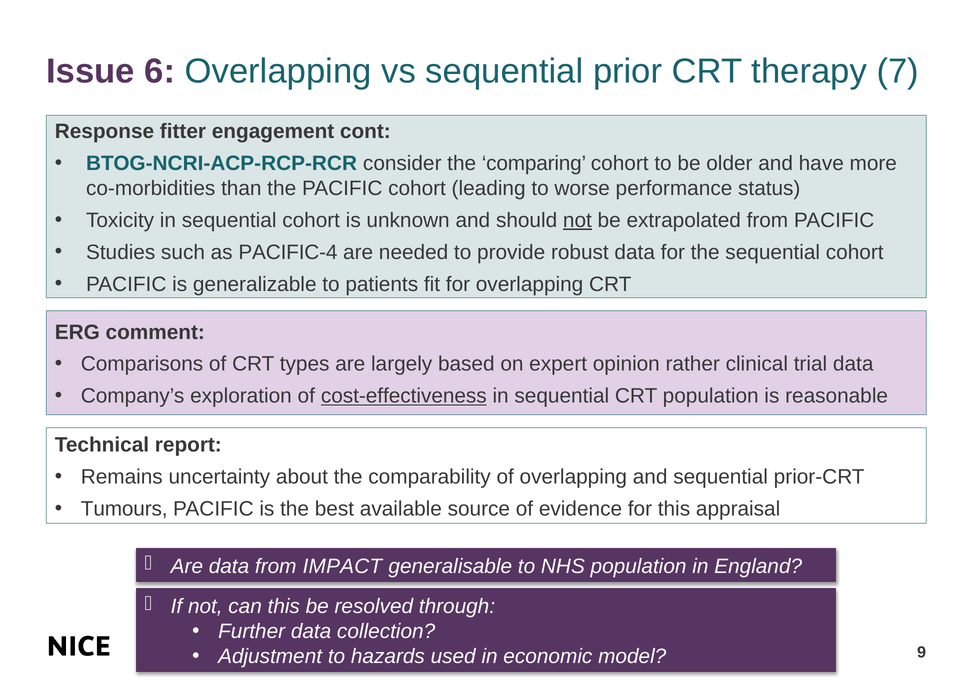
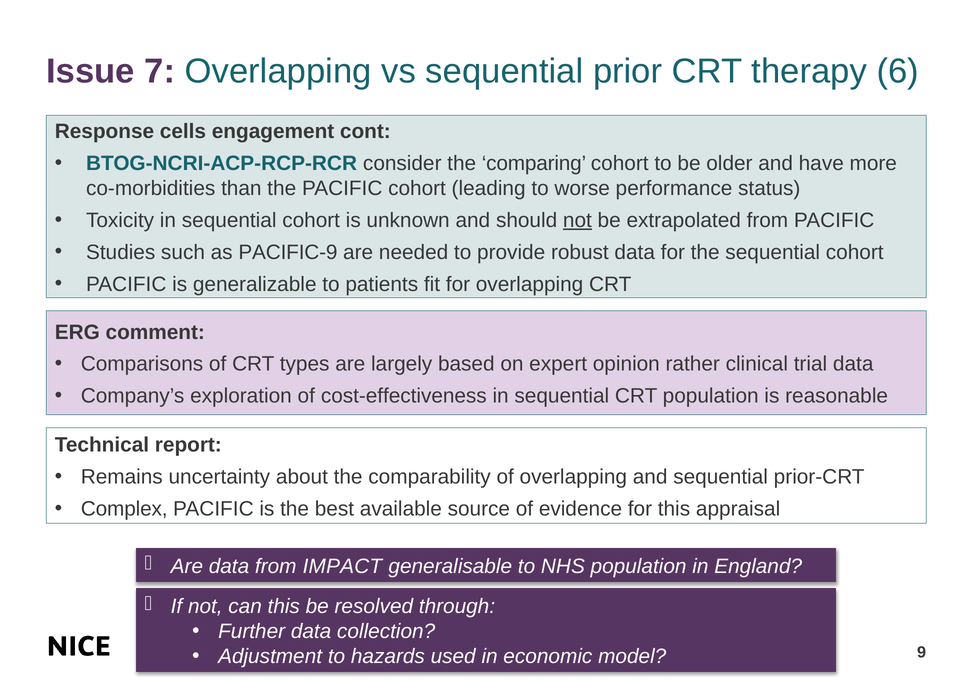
6: 6 -> 7 (160, 71)
7: 7 -> 6 (898, 71)
fitter: fitter -> cells (183, 132)
PACIFIC-4: PACIFIC-4 -> PACIFIC-9 (288, 252)
cost-effectiveness underline: present -> none (404, 396)
Tumours: Tumours -> Complex (124, 509)
